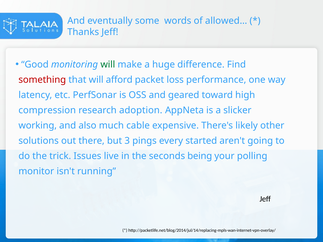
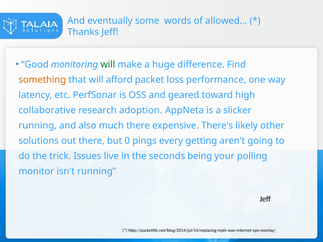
something colour: red -> orange (42, 80)
compression: compression -> collaborative (47, 110)
working: working -> running (38, 126)
much cable: cable -> there (138, 126)
3: 3 -> 0 (127, 141)
started: started -> getting (201, 141)
